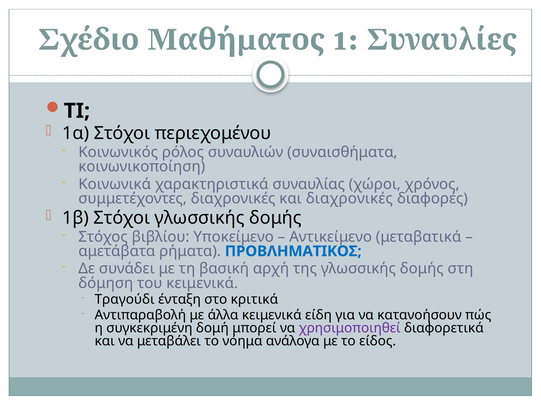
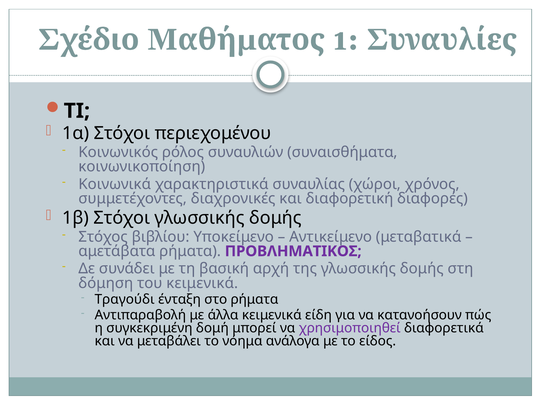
και διαχρονικές: διαχρονικές -> διαφορετική (349, 199)
ΠΡΟΒΛΗΜΑΤΙΚΟΣ colour: blue -> purple (293, 252)
στο κριτικά: κριτικά -> ρήματα (255, 300)
